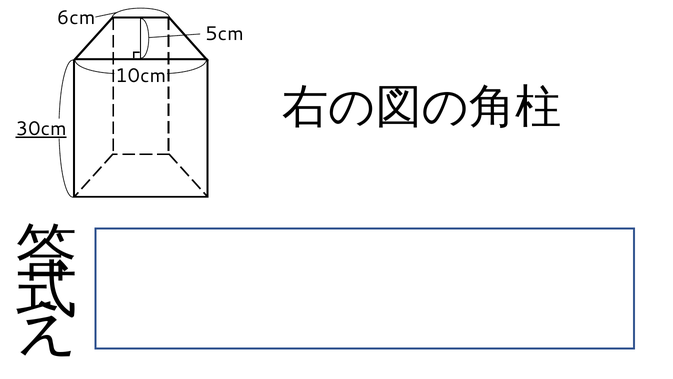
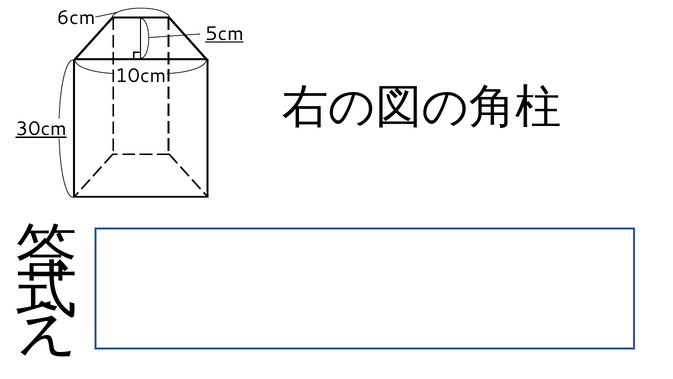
5cm underline: none -> present (224, 34)
